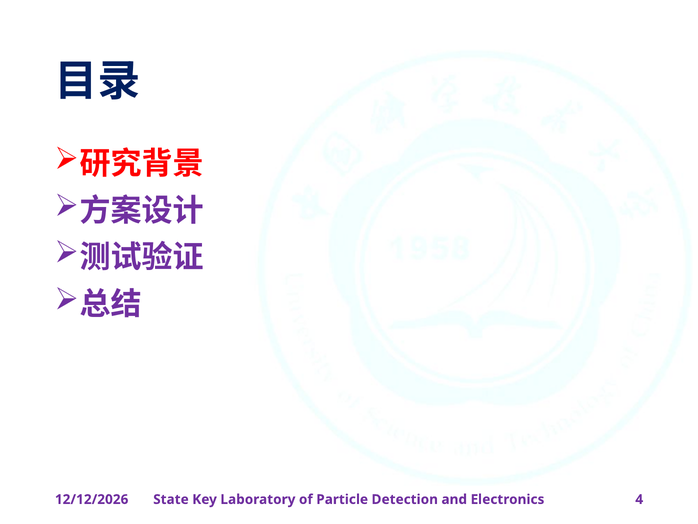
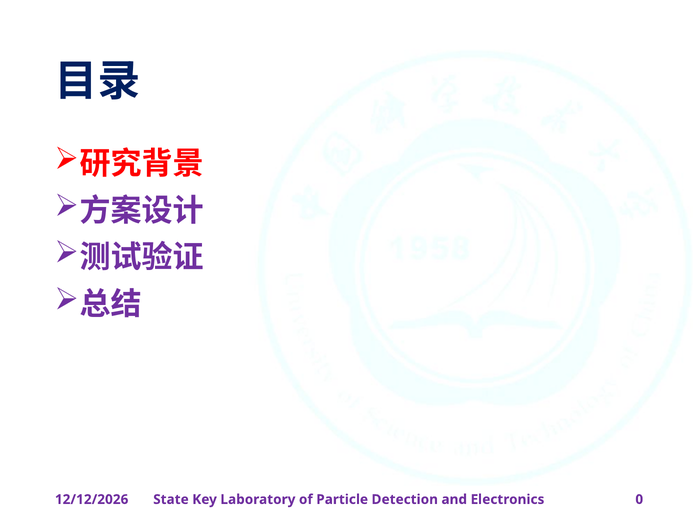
4: 4 -> 0 (639, 499)
